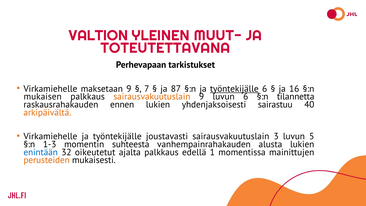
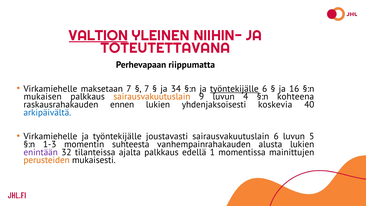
VALTION underline: none -> present (98, 35)
MUUT-: MUUT- -> NIIHIN- (218, 35)
tarkistukset: tarkistukset -> riippumatta (192, 65)
maksetaan 9: 9 -> 7 (129, 89)
87: 87 -> 34 (176, 89)
luvun 6: 6 -> 4 (246, 97)
tilannetta: tilannetta -> kohteena (296, 97)
sairastuu: sairastuu -> koskevia (275, 105)
arkipäivältä colour: orange -> blue (47, 112)
sairausvakuutuslain 3: 3 -> 6 (276, 136)
enintään colour: blue -> purple (41, 152)
oikeutetut: oikeutetut -> tilanteissa (95, 152)
